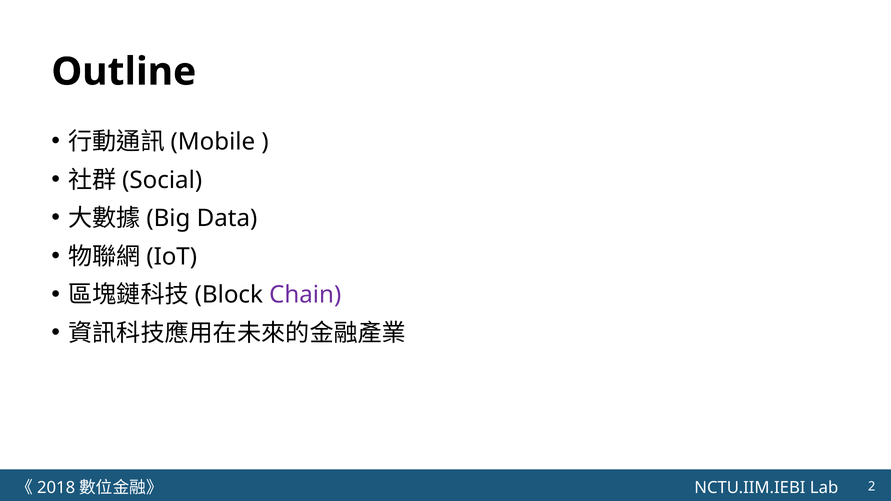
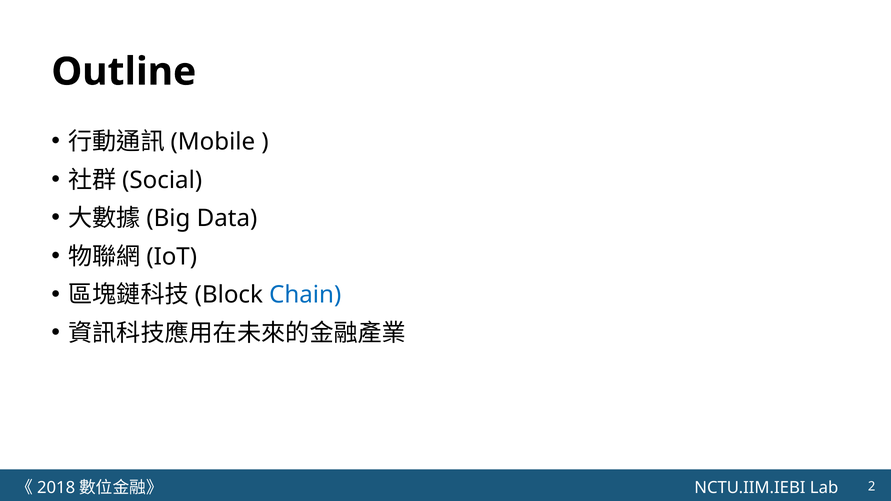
Chain colour: purple -> blue (305, 295)
